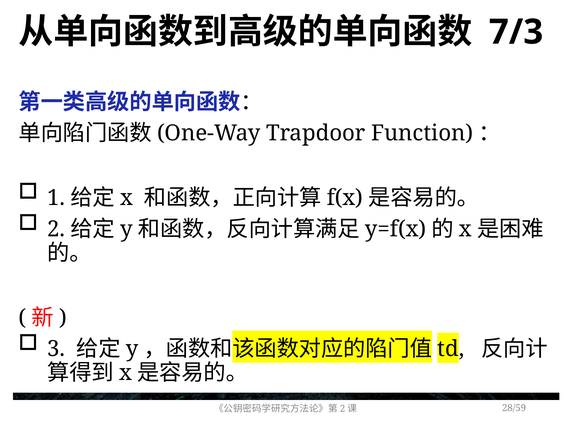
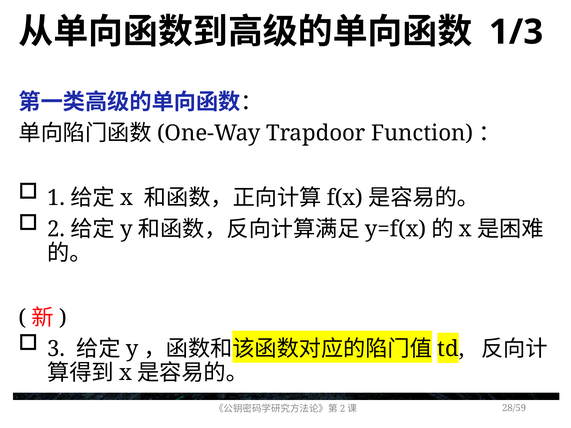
7/3: 7/3 -> 1/3 (516, 32)
